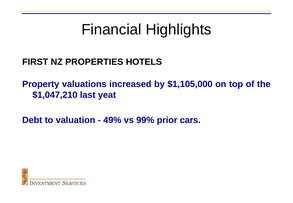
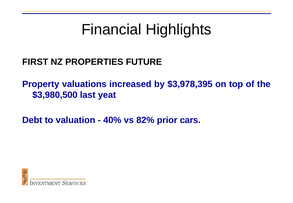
HOTELS: HOTELS -> FUTURE (144, 62)
$1,105,000: $1,105,000 -> $3,978,395 (190, 84)
$1,047,210: $1,047,210 -> $3,980,500 (55, 95)
49%: 49% -> 40% (112, 120)
99%: 99% -> 82% (145, 120)
